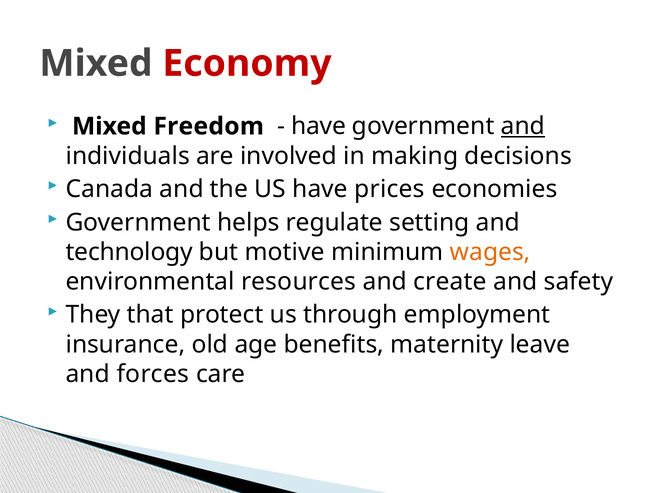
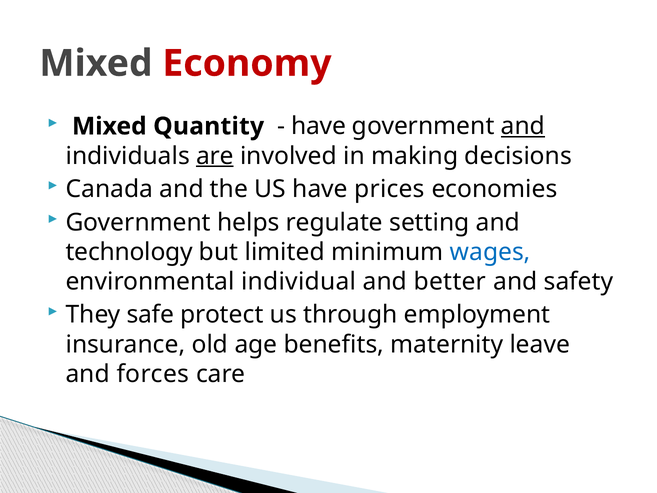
Freedom: Freedom -> Quantity (209, 126)
are underline: none -> present (215, 156)
motive: motive -> limited (285, 252)
wages colour: orange -> blue (490, 252)
resources: resources -> individual (299, 281)
create: create -> better (450, 281)
that: that -> safe (150, 315)
